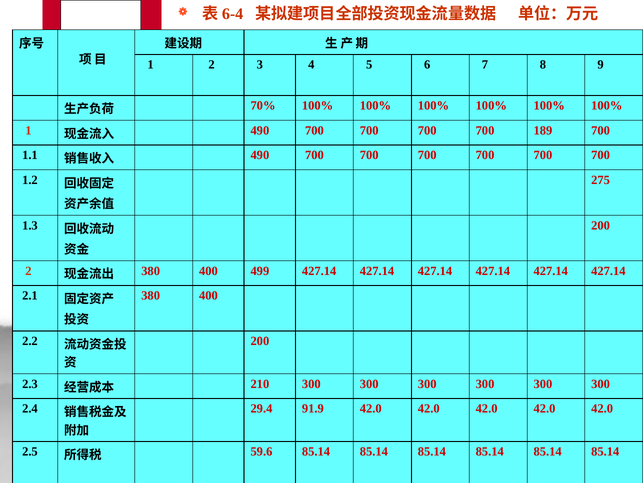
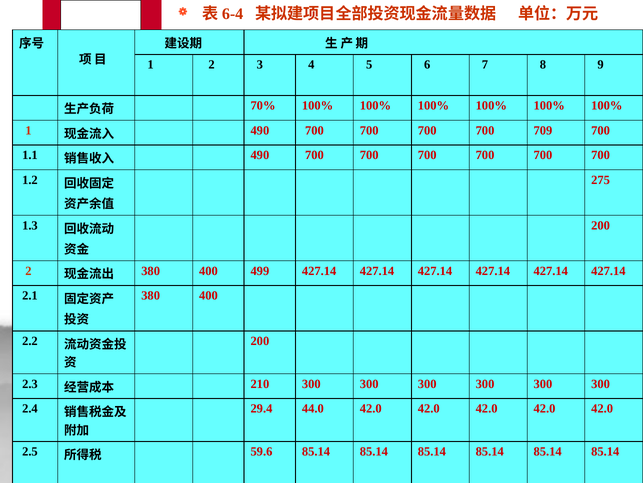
189: 189 -> 709 (543, 130)
91.9: 91.9 -> 44.0 (313, 408)
